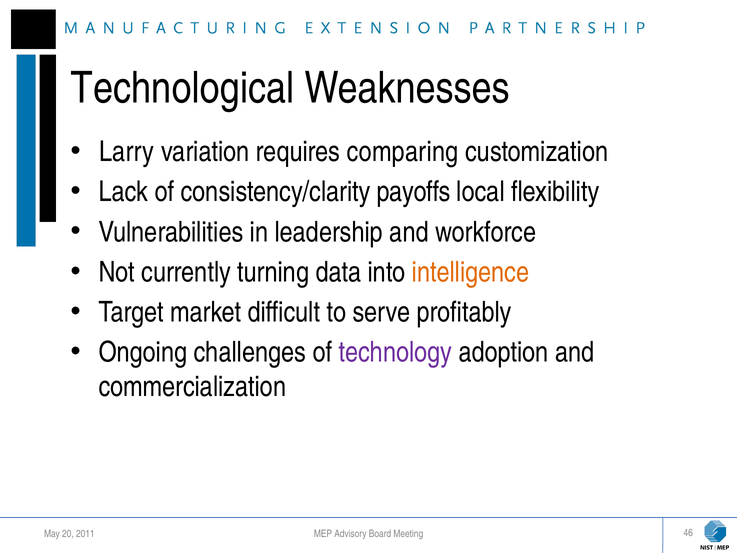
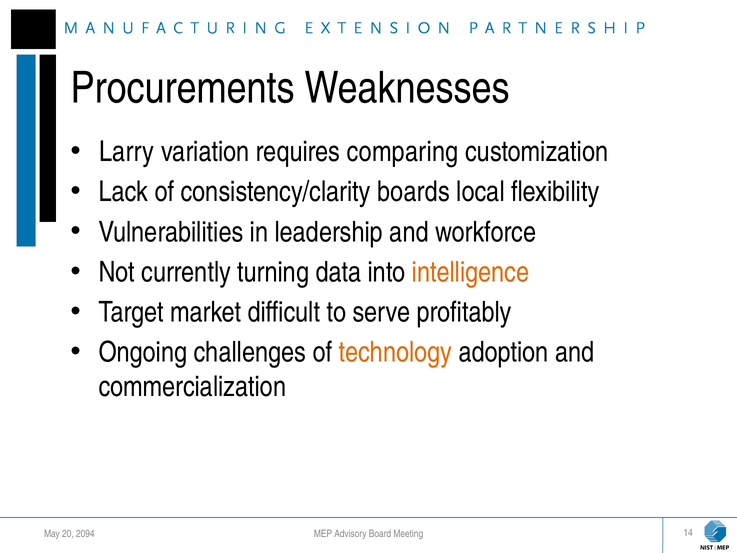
Technological: Technological -> Procurements (183, 88)
payoffs: payoffs -> boards (413, 192)
technology colour: purple -> orange (395, 352)
2011: 2011 -> 2094 (85, 533)
46: 46 -> 14 (688, 533)
